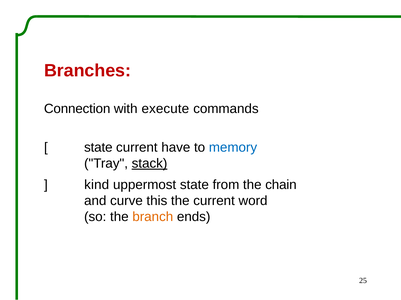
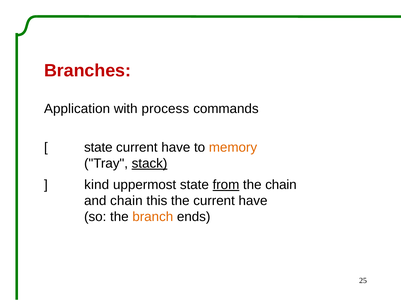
Connection: Connection -> Application (77, 109)
execute: execute -> process (165, 109)
memory colour: blue -> orange (233, 148)
from underline: none -> present (226, 185)
and curve: curve -> chain (126, 201)
the current word: word -> have (253, 201)
